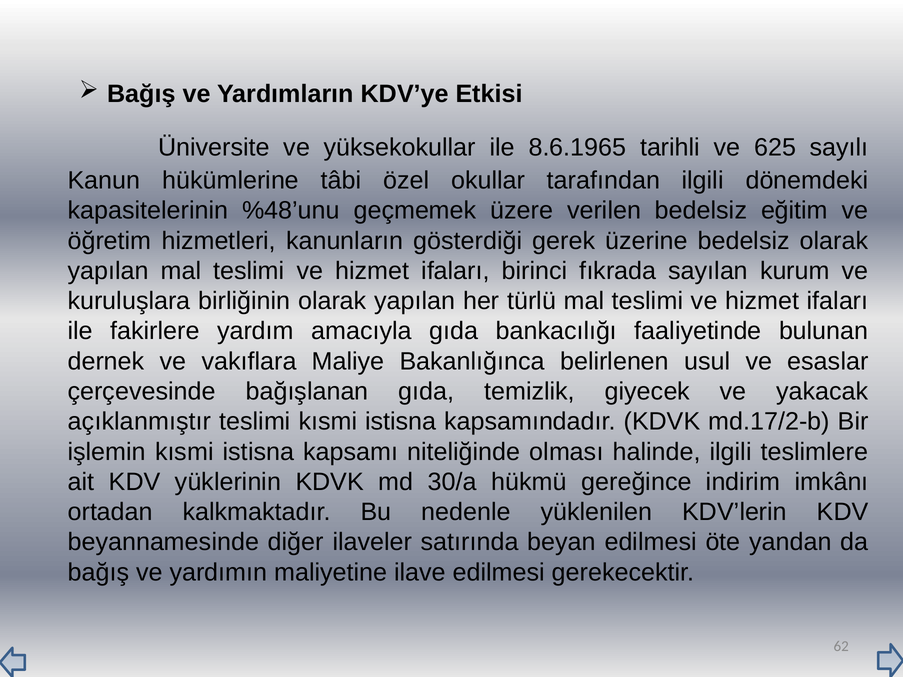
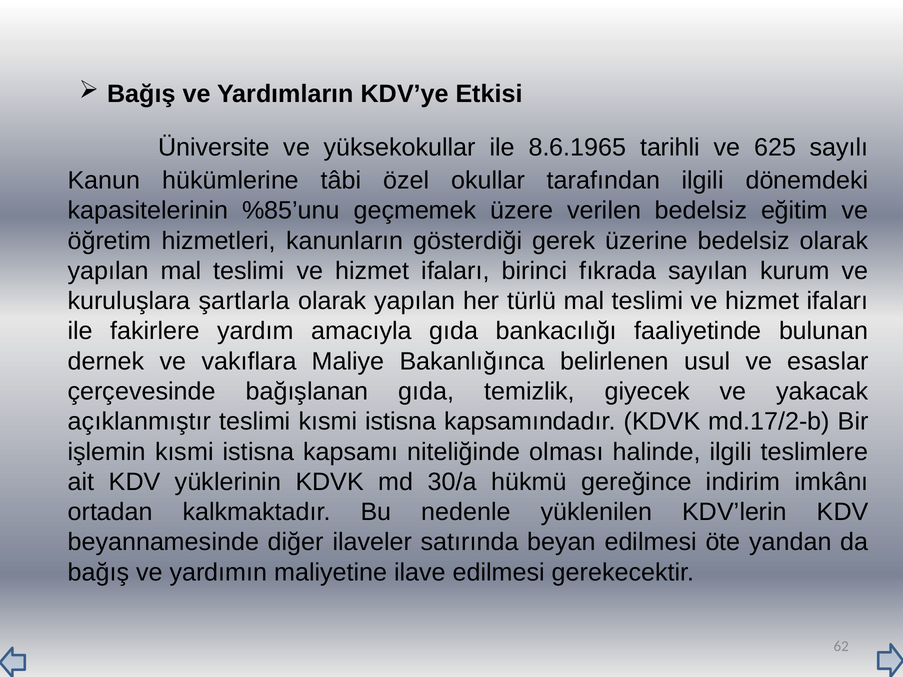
%48’unu: %48’unu -> %85’unu (291, 211)
birliğinin: birliğinin -> şartlarla (244, 301)
